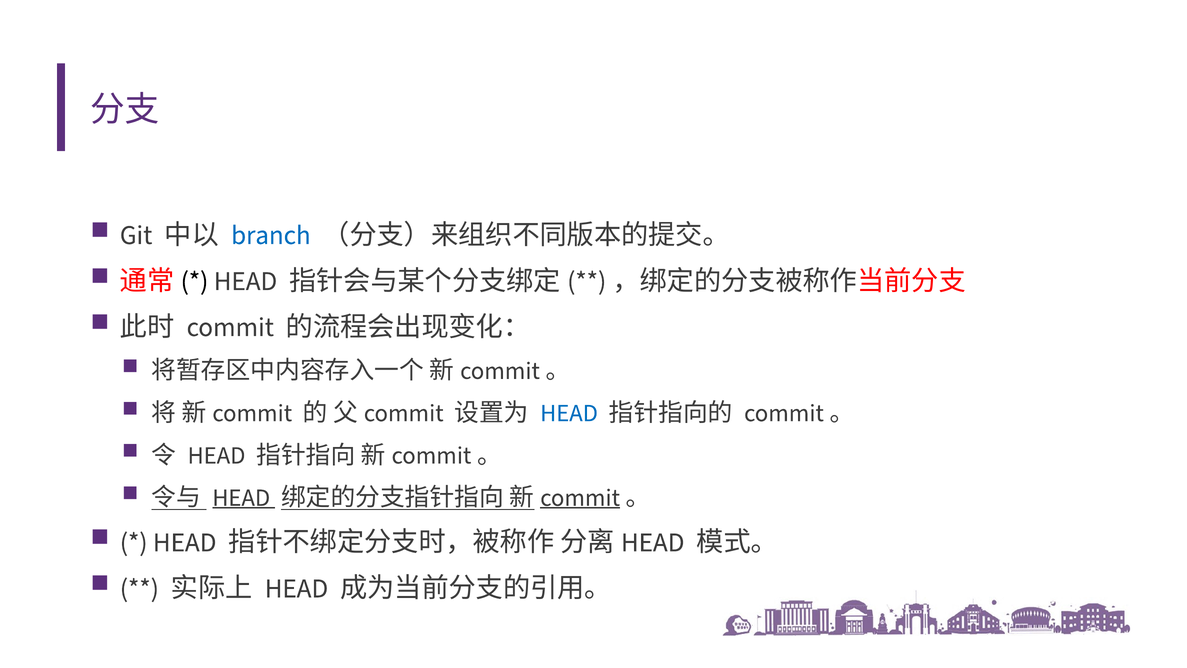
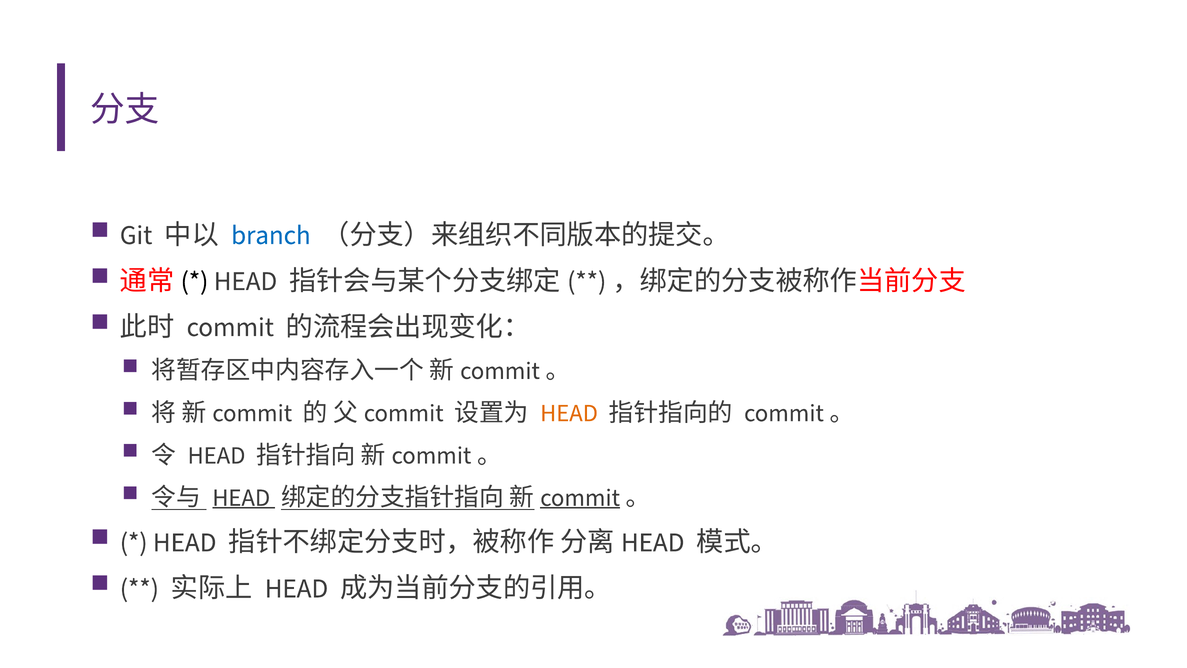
HEAD colour: blue -> orange (569, 413)
